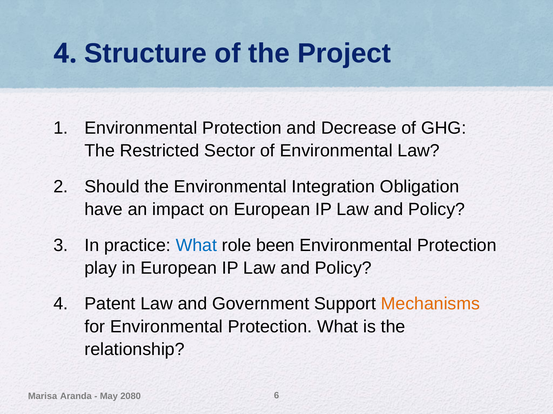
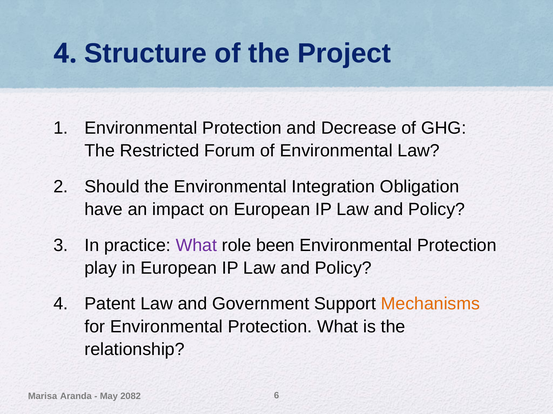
Sector: Sector -> Forum (230, 151)
What colour: blue -> purple (196, 246)
2080: 2080 -> 2082 (131, 397)
